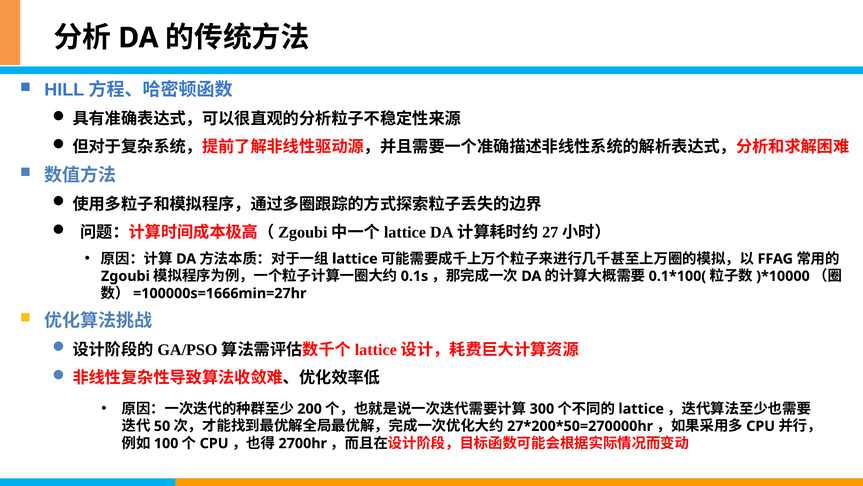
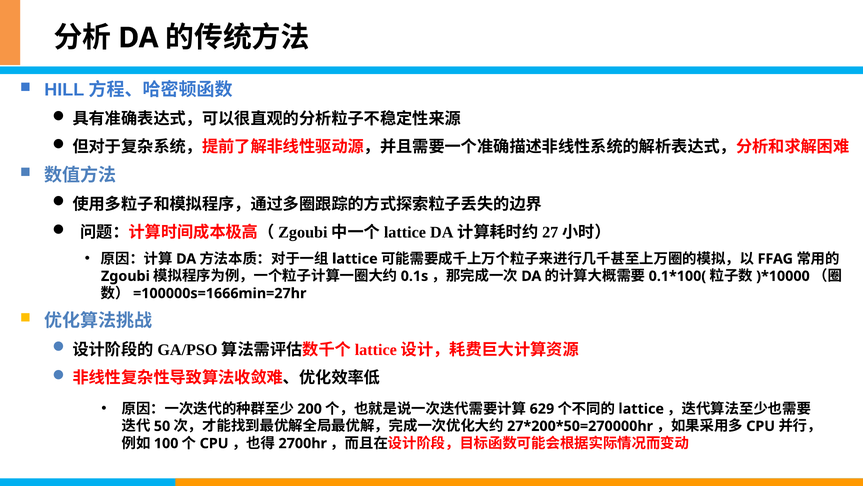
300: 300 -> 629 (542, 408)
